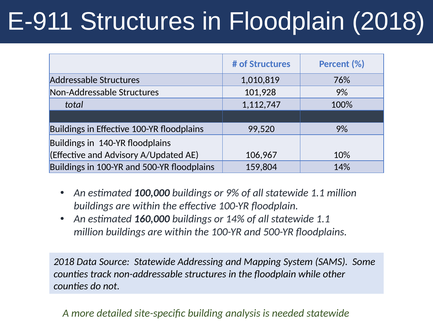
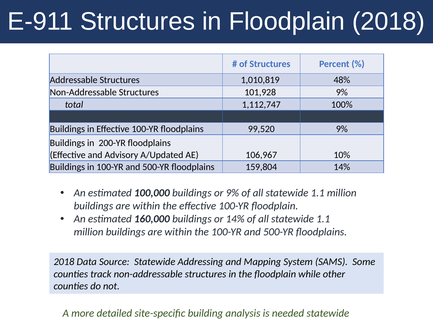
76%: 76% -> 48% (342, 80)
140-YR: 140-YR -> 200-YR (112, 143)
